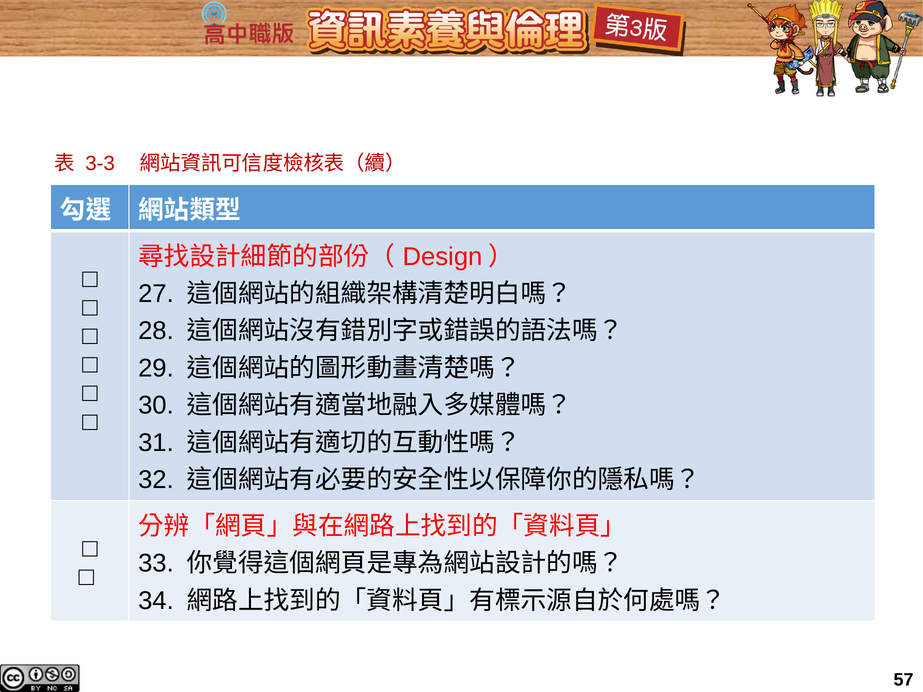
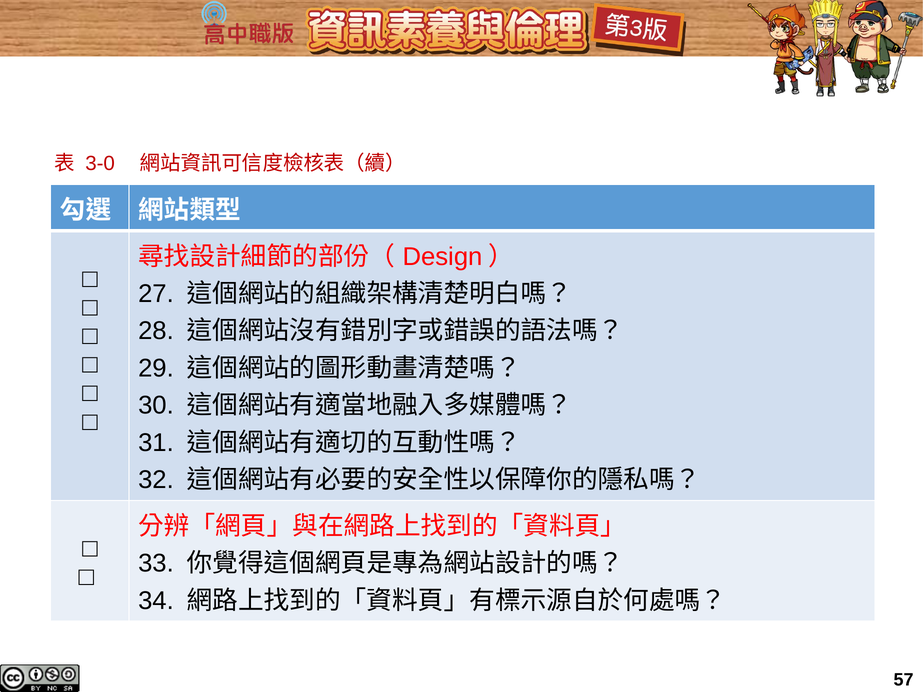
3-3: 3-3 -> 3-0 (100, 163)
